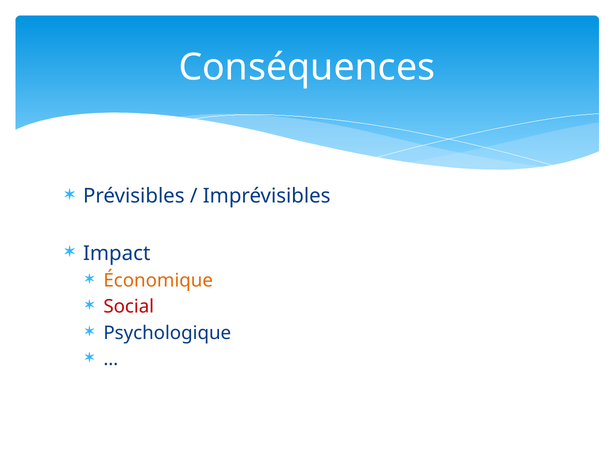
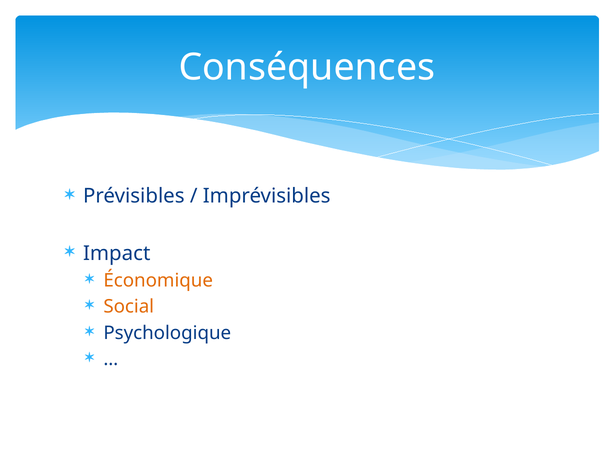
Social colour: red -> orange (129, 307)
